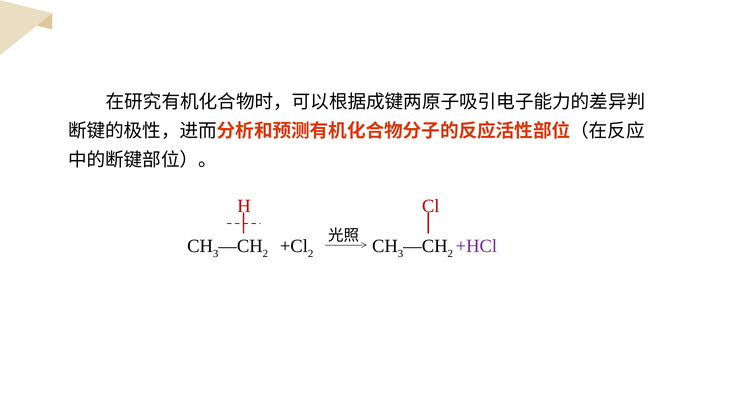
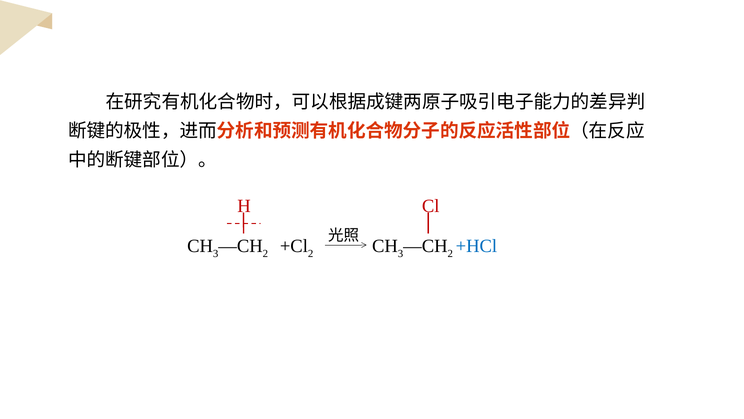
+HCl colour: purple -> blue (476, 246)
